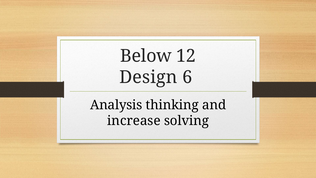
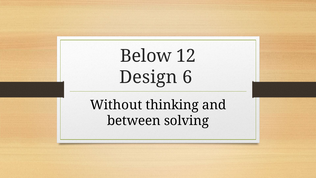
Analysis: Analysis -> Without (116, 105)
increase: increase -> between (134, 121)
